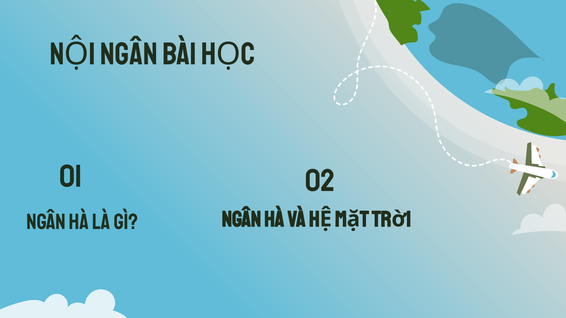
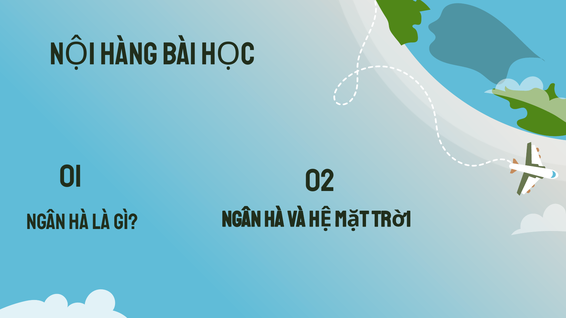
NGÂN: NGÂN -> HÀNG (129, 54)
